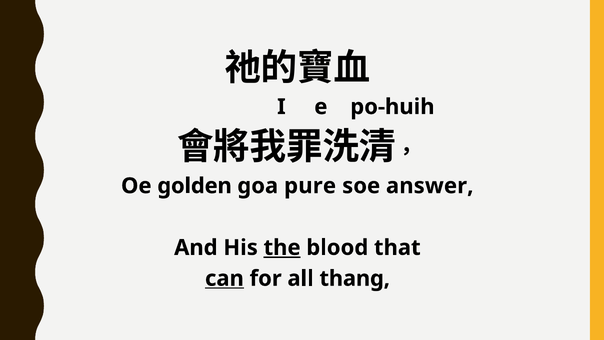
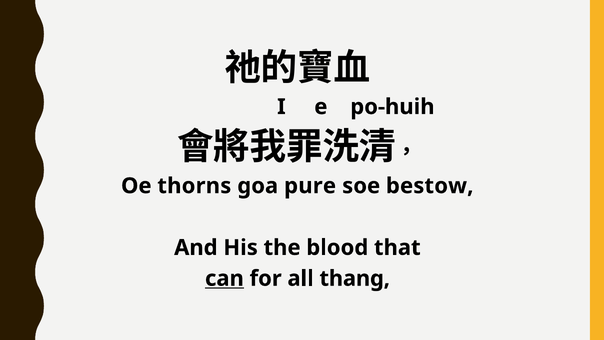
golden: golden -> thorns (194, 186)
answer: answer -> bestow (430, 186)
the underline: present -> none (282, 247)
